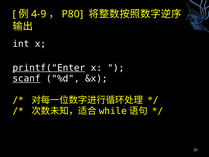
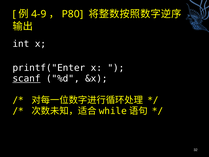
printf("Enter underline: present -> none (49, 68)
